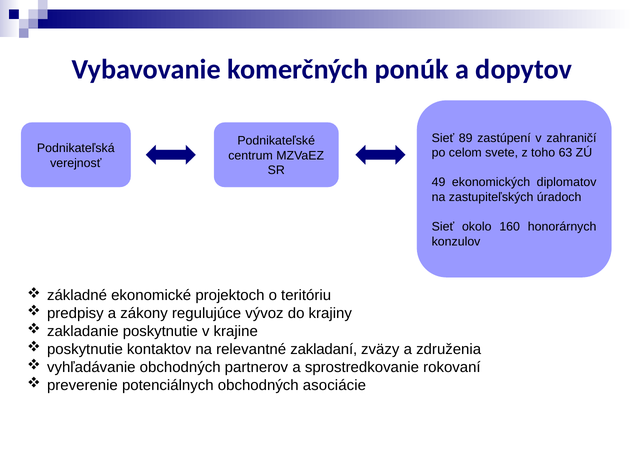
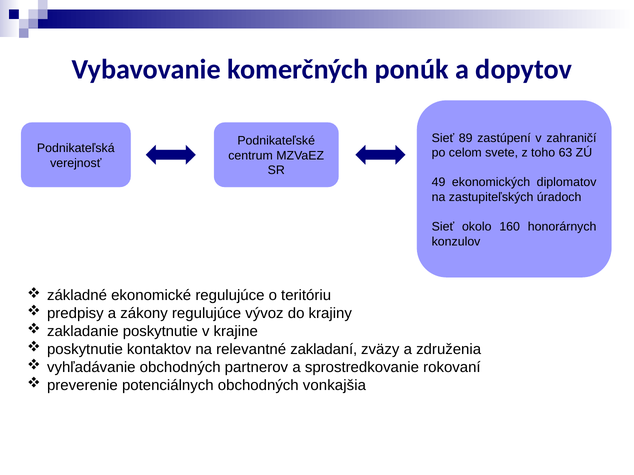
ekonomické projektoch: projektoch -> regulujúce (230, 296)
asociácie: asociácie -> vonkajšia (334, 386)
